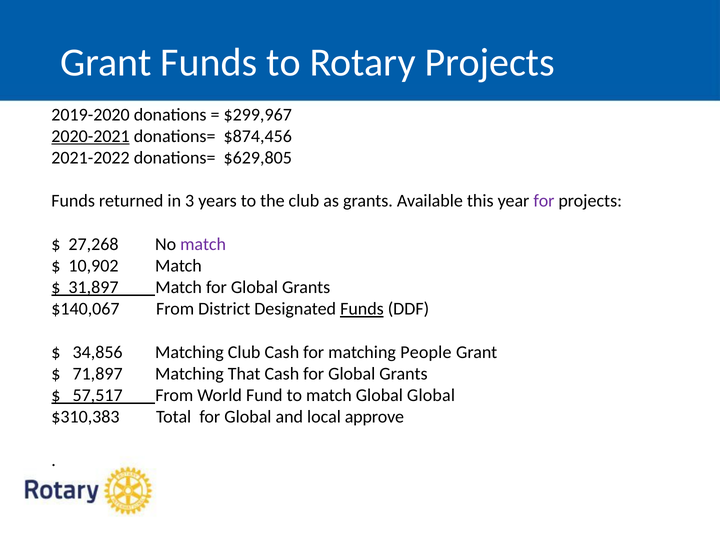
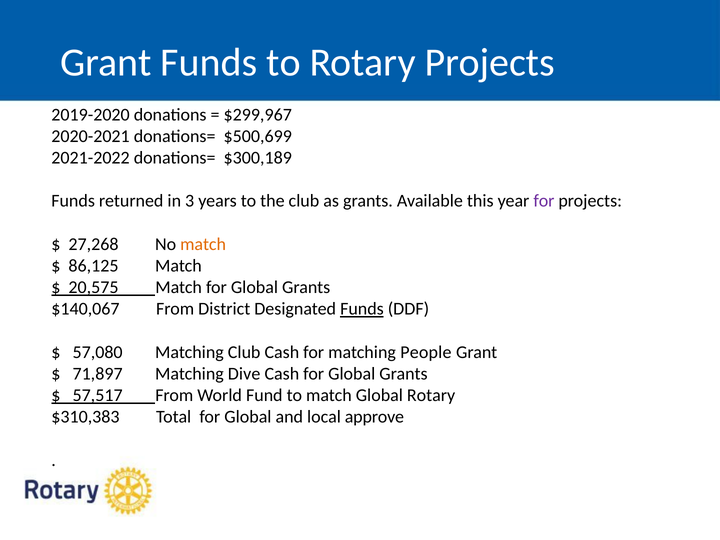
2020-2021 underline: present -> none (91, 136)
$874,456: $874,456 -> $500,699 (258, 136)
$629,805: $629,805 -> $300,189 (258, 158)
match colour: purple -> orange (203, 244)
10,902: 10,902 -> 86,125 (93, 266)
31,897: 31,897 -> 20,575 (93, 287)
34,856: 34,856 -> 57,080 (98, 352)
That: That -> Dive (244, 374)
Global Global: Global -> Rotary (431, 395)
